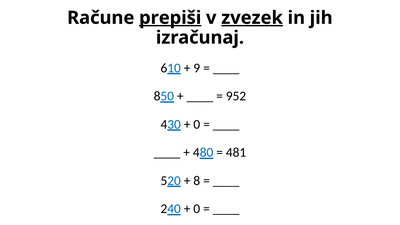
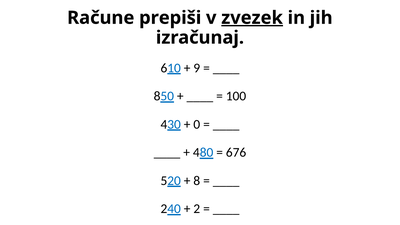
prepiši underline: present -> none (170, 18)
952: 952 -> 100 (236, 96)
481: 481 -> 676 (236, 152)
0: 0 -> 2 (197, 209)
